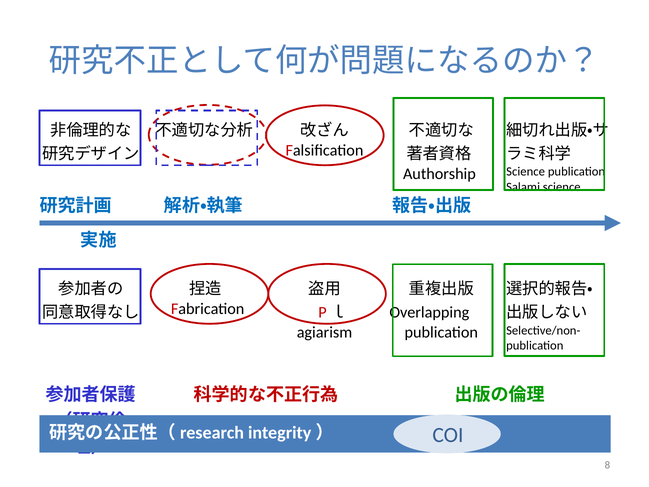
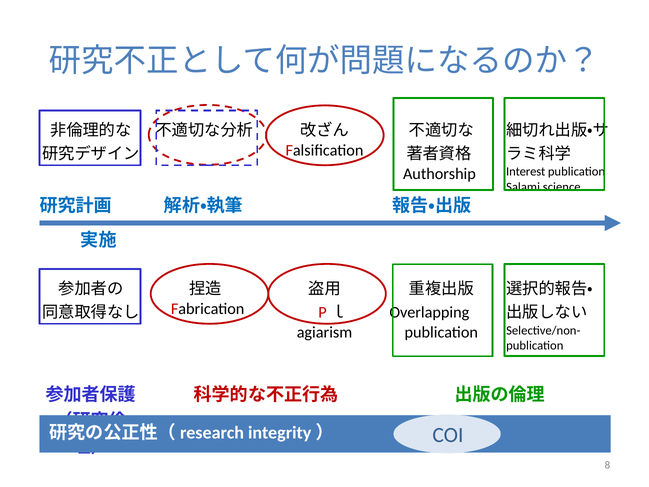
Science: Science -> Interest (526, 172)
